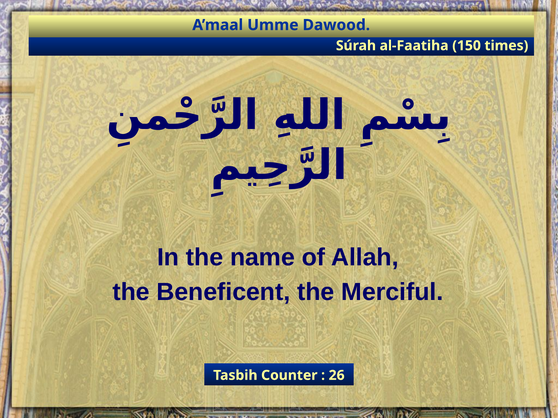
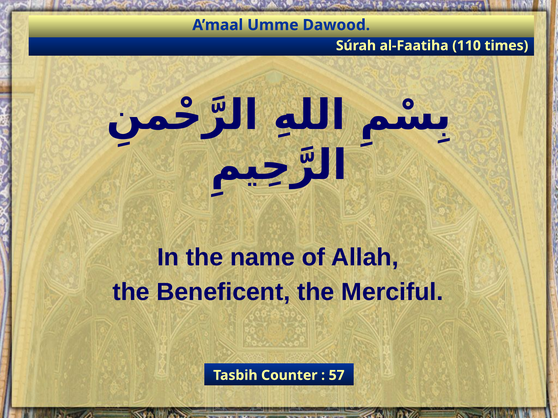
150: 150 -> 110 (467, 46)
26: 26 -> 57 (337, 376)
